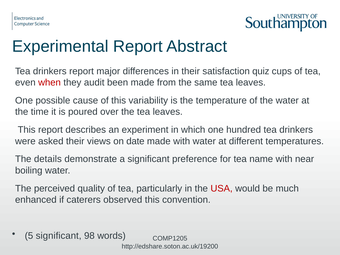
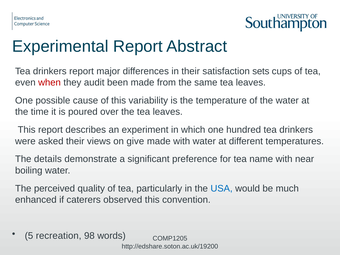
quiz: quiz -> sets (261, 71)
date: date -> give (135, 141)
USA colour: red -> blue (222, 188)
5 significant: significant -> recreation (59, 236)
